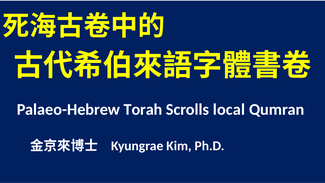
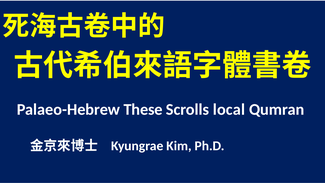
Torah: Torah -> These (143, 109)
